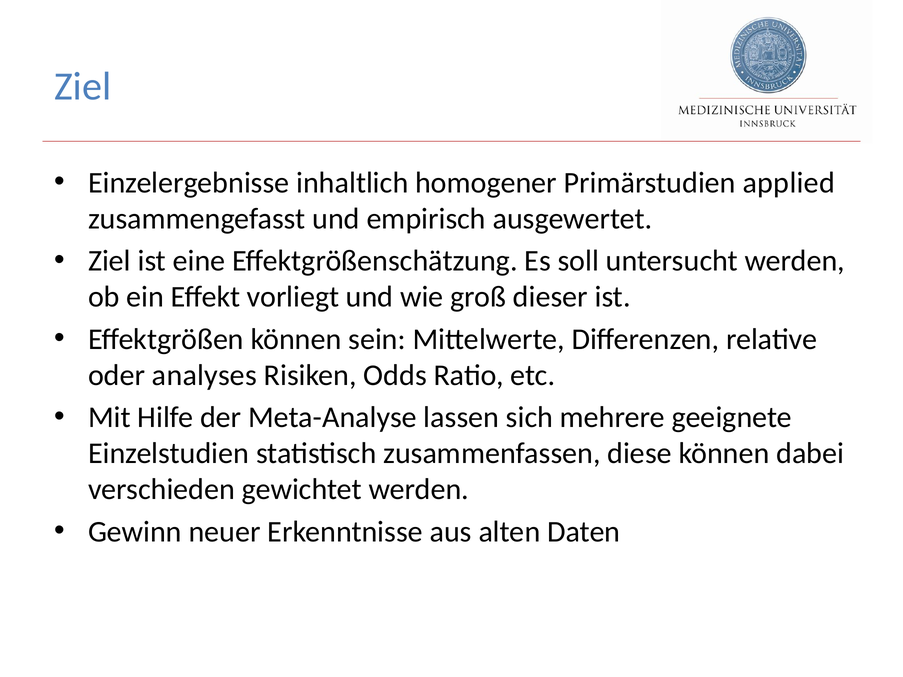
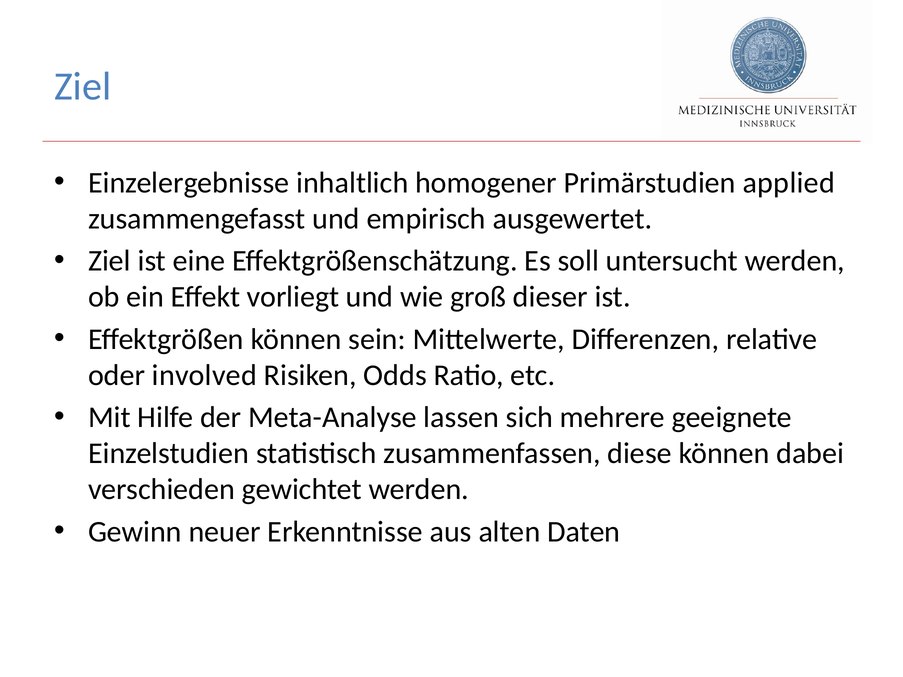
analyses: analyses -> involved (204, 375)
